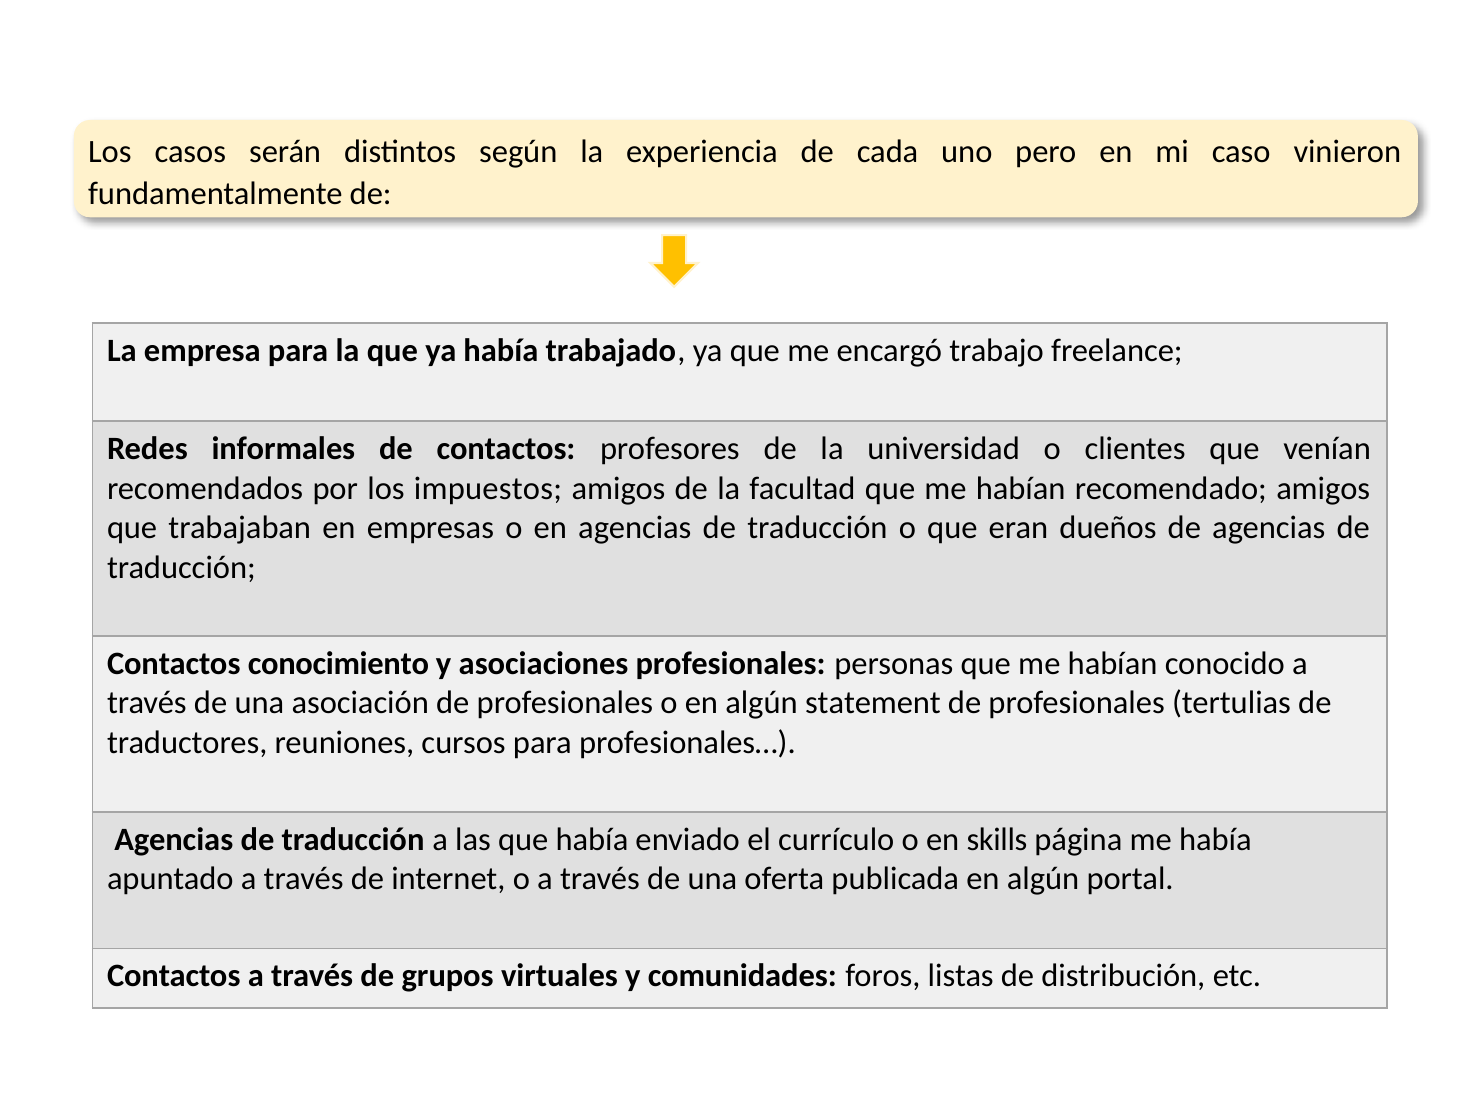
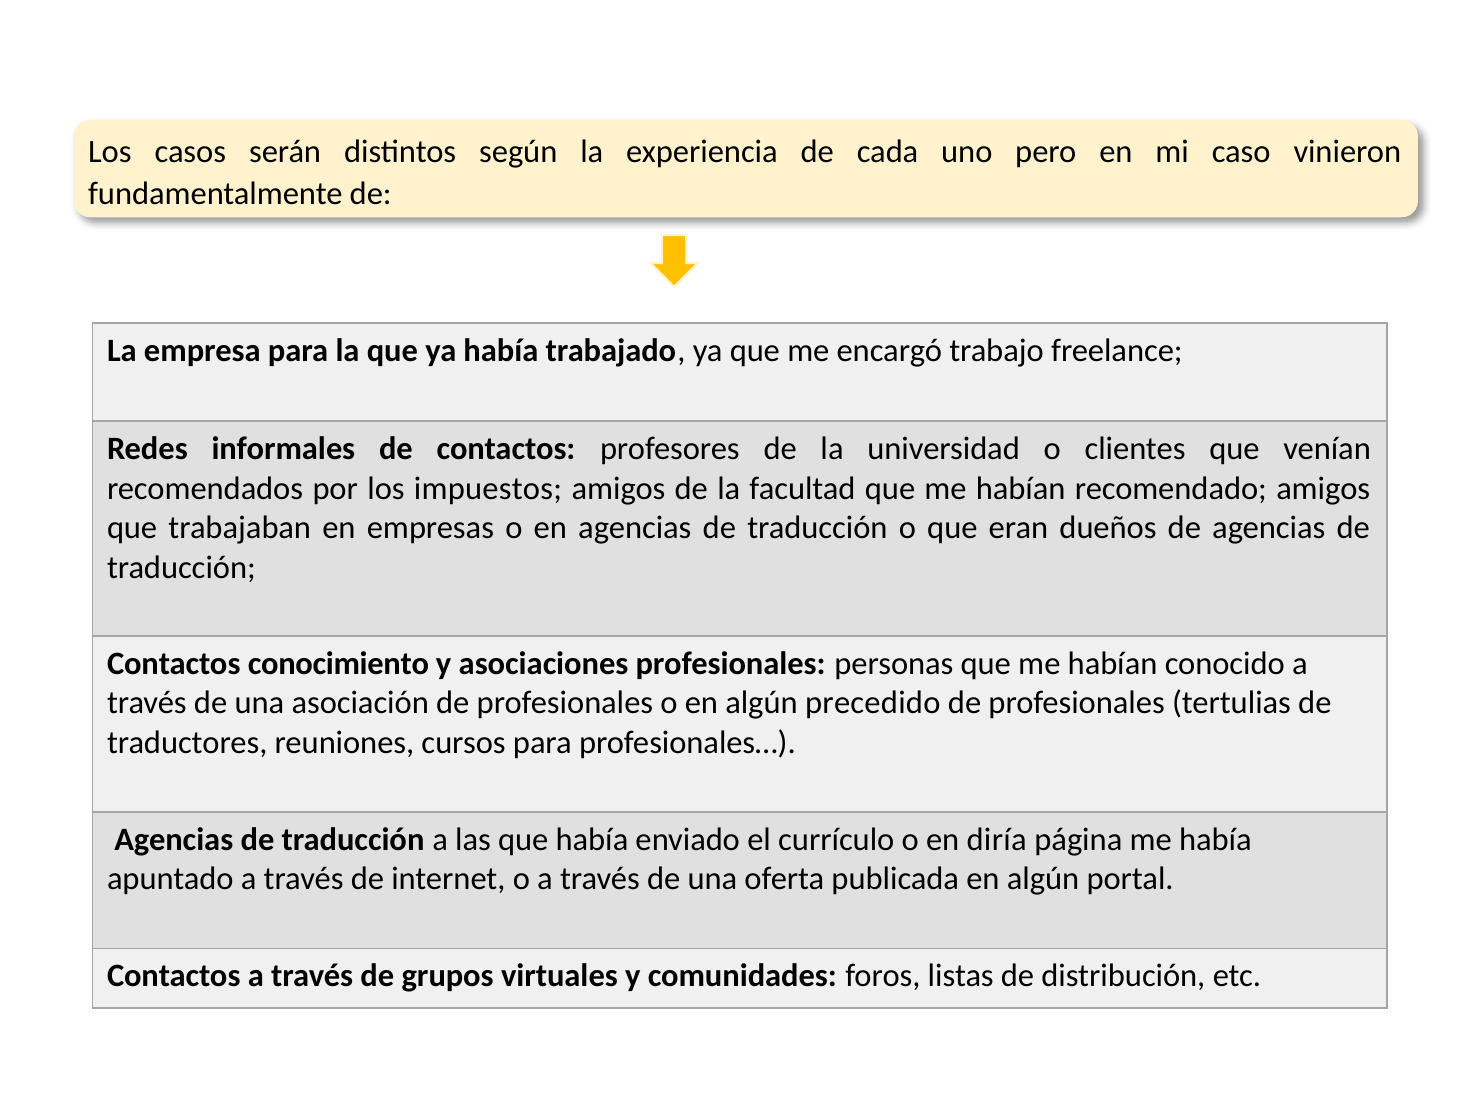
statement: statement -> precedido (873, 704)
skills: skills -> diría (997, 840)
